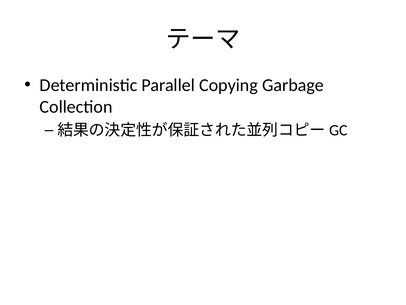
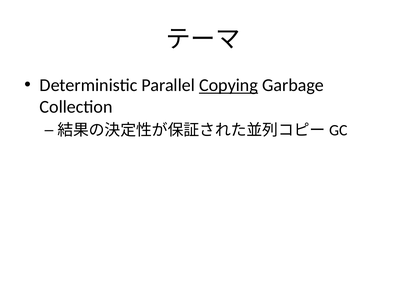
Copying underline: none -> present (229, 85)
